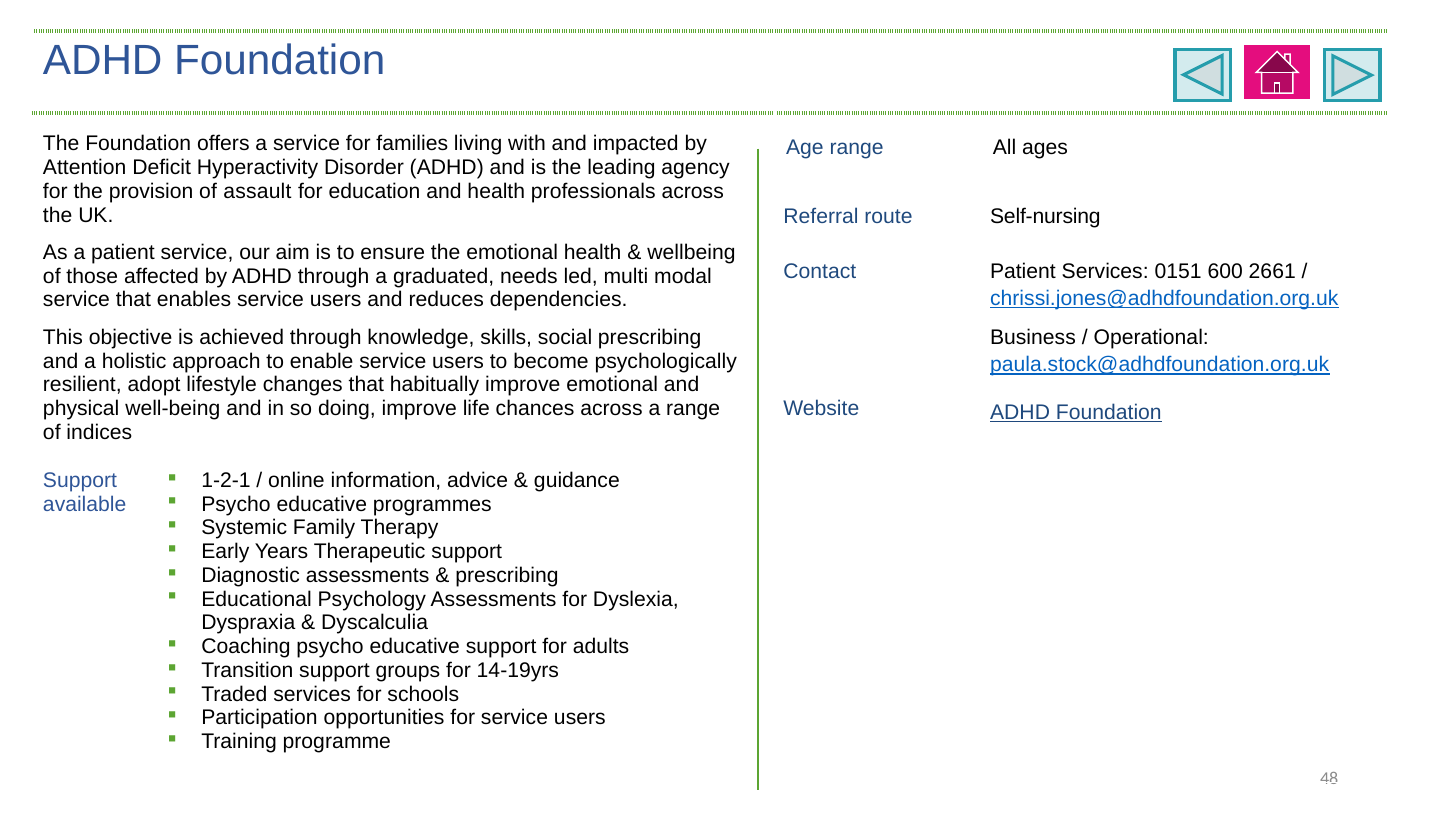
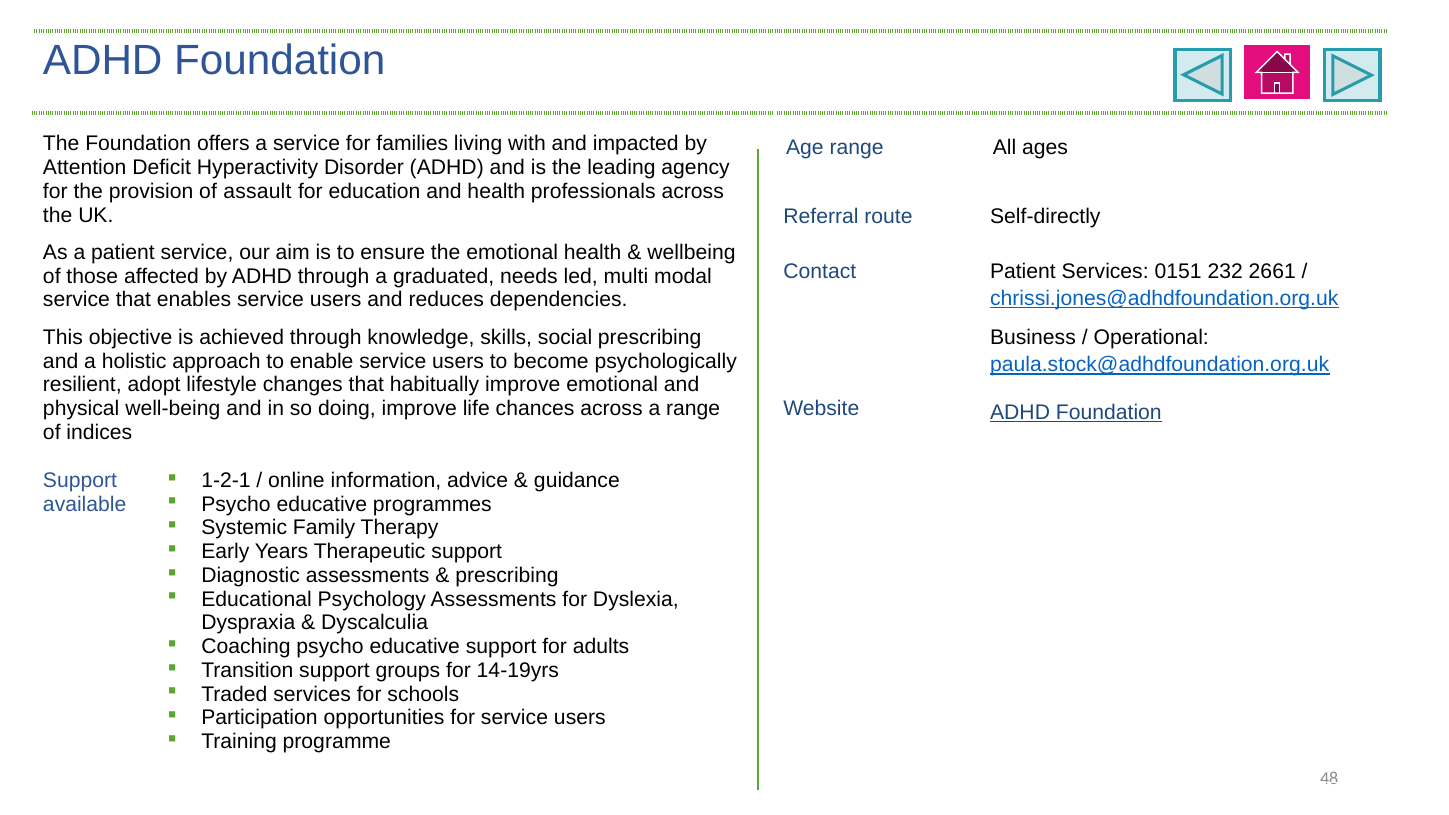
Self-nursing: Self-nursing -> Self-directly (1045, 217)
600: 600 -> 232 (1225, 271)
